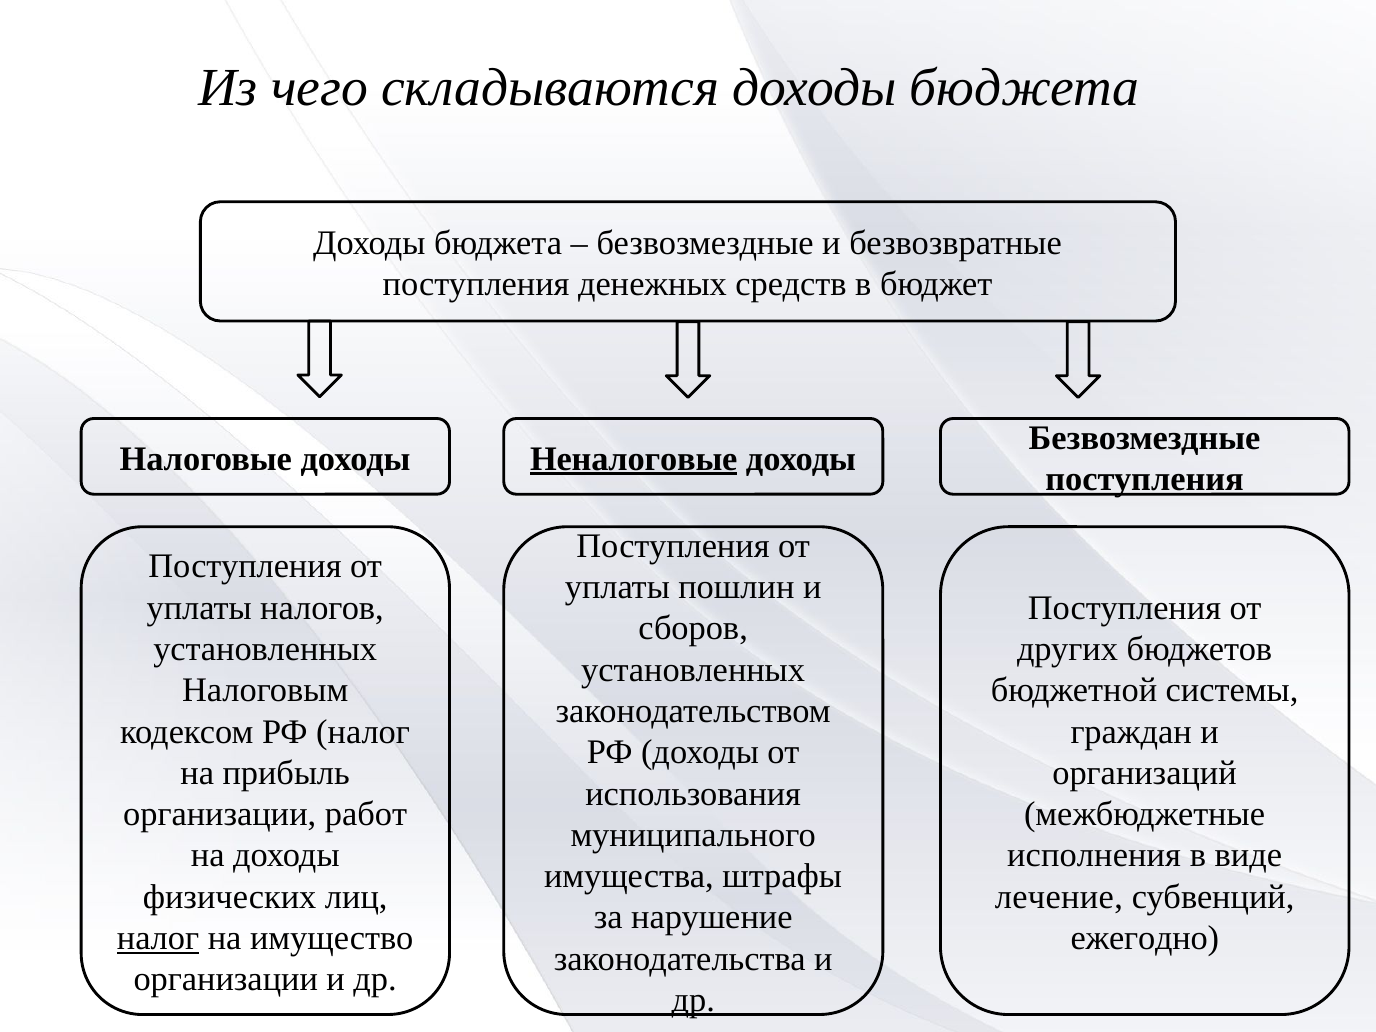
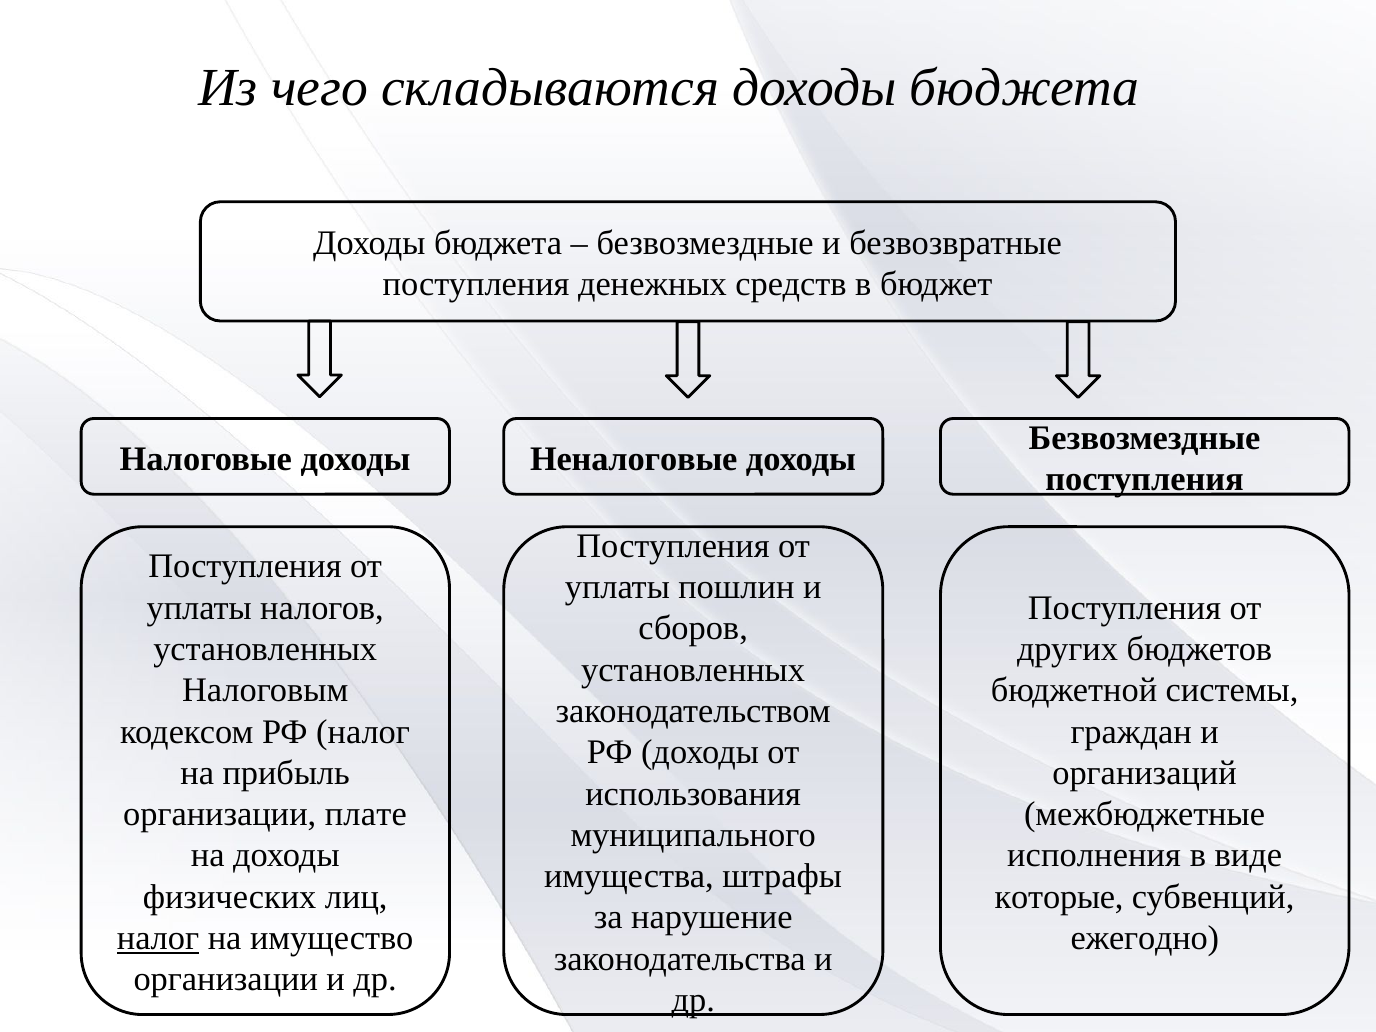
Неналоговые underline: present -> none (634, 459)
работ: работ -> плате (366, 814)
лечение: лечение -> которые (1059, 897)
